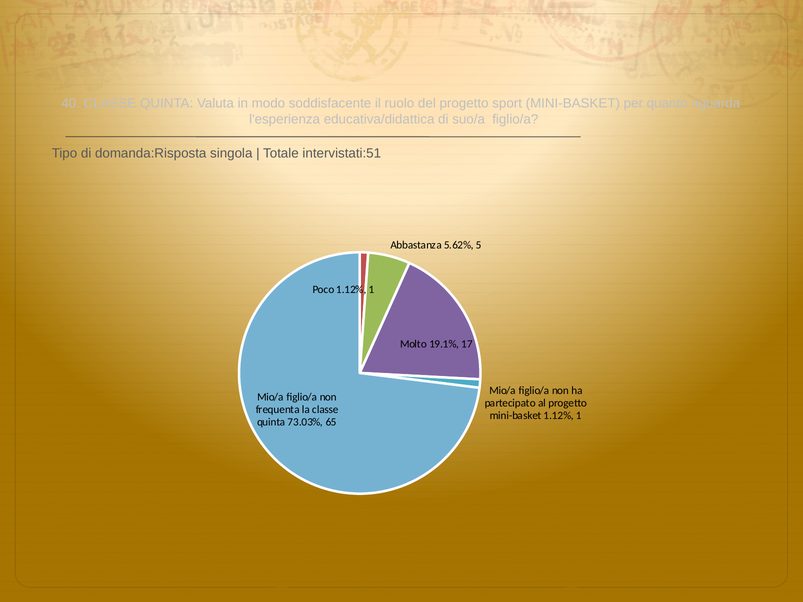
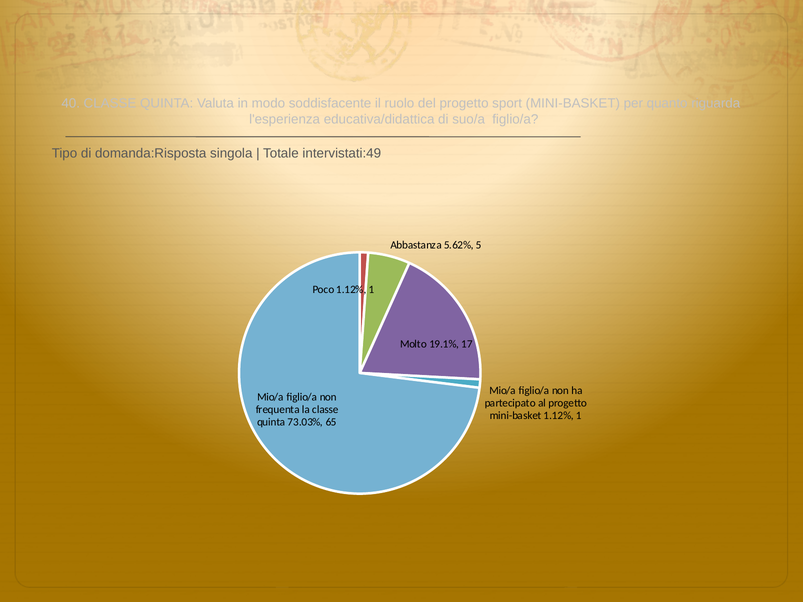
intervistati:51: intervistati:51 -> intervistati:49 (342, 154)
